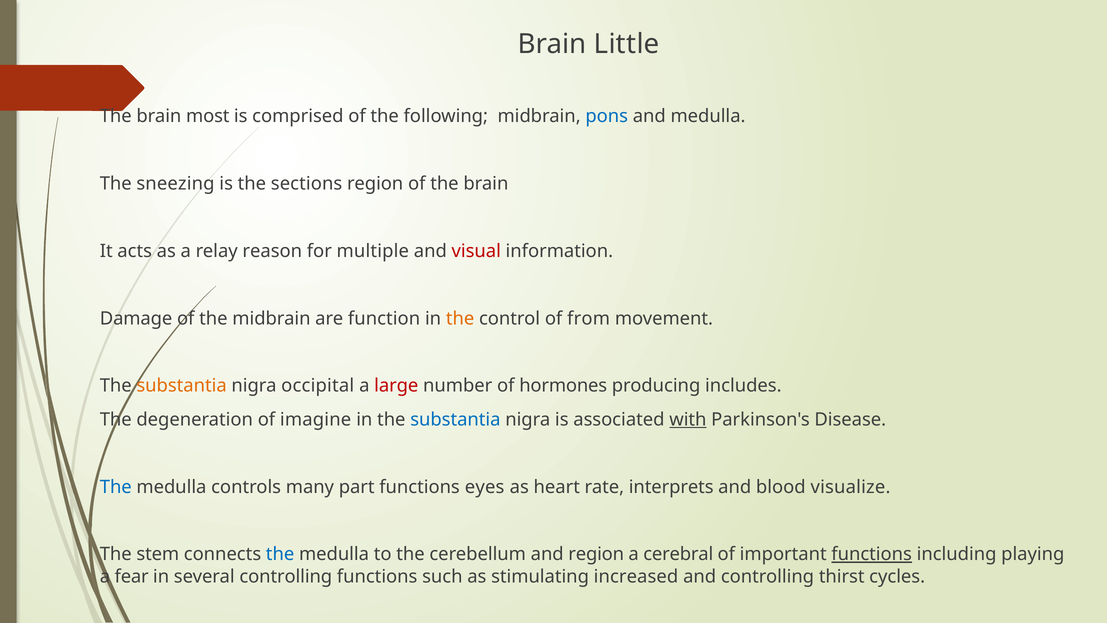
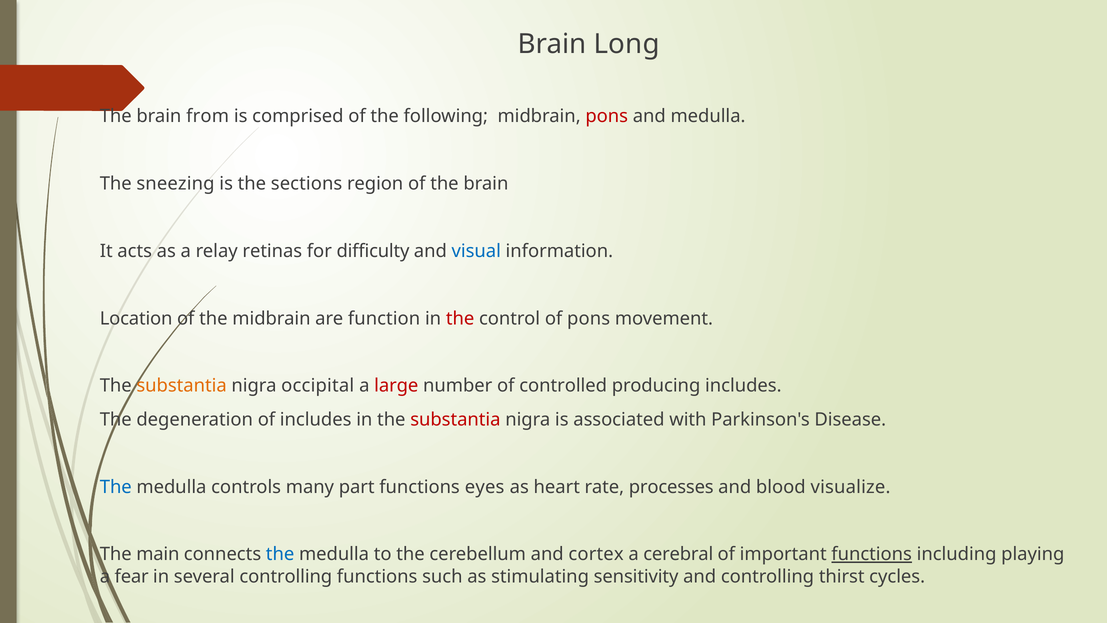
Little: Little -> Long (627, 44)
most: most -> from (208, 116)
pons colour: blue -> red (607, 116)
reason: reason -> retinas (272, 251)
multiple: multiple -> difficulty (373, 251)
visual colour: red -> blue (476, 251)
Damage: Damage -> Location (136, 318)
the colour: orange -> red (460, 318)
of from: from -> pons (589, 318)
hormones: hormones -> controlled (563, 386)
of imagine: imagine -> includes (316, 419)
substantia colour: blue -> red (455, 419)
with underline: present -> none (688, 419)
interprets: interprets -> processes (671, 487)
stem: stem -> main (158, 554)
and region: region -> cortex (596, 554)
increased: increased -> sensitivity (636, 576)
